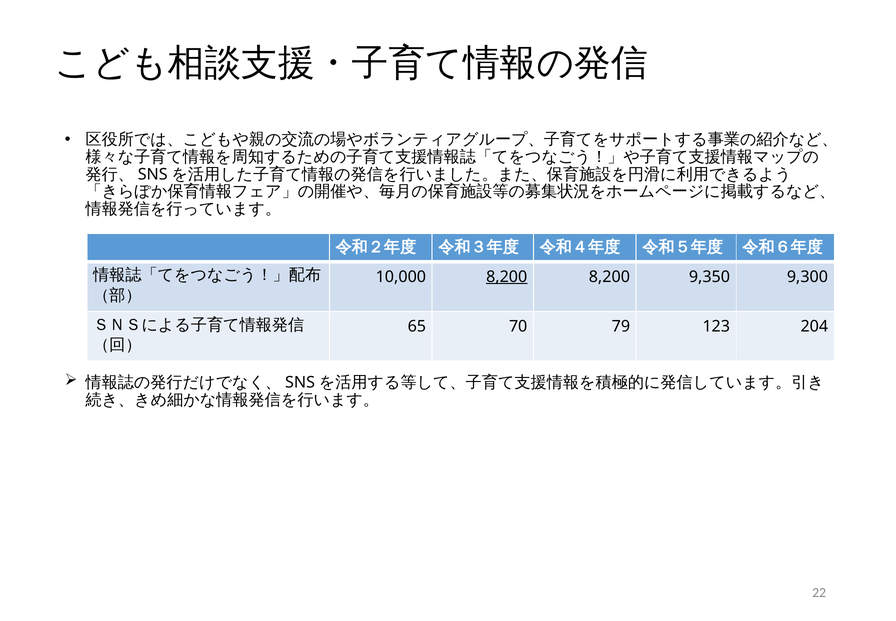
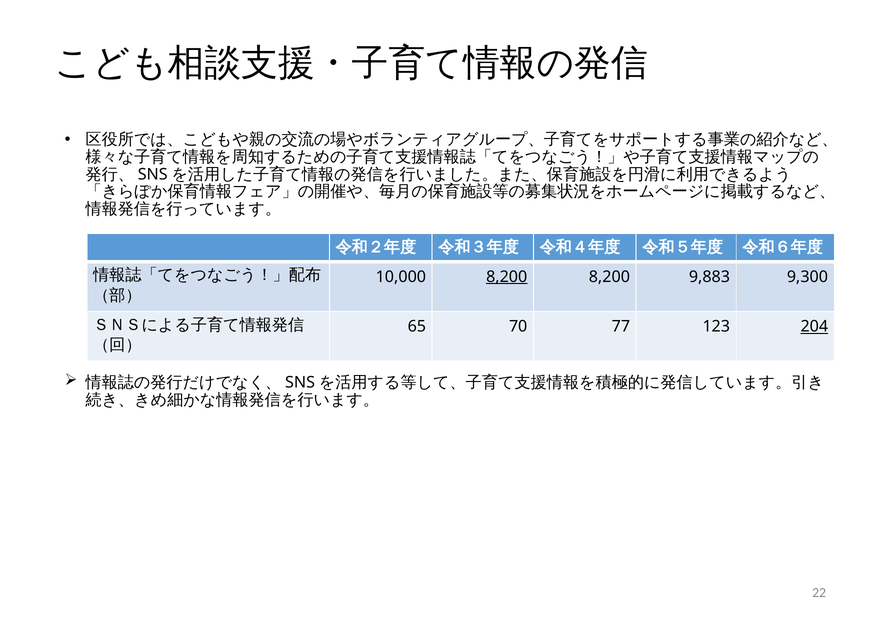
9,350: 9,350 -> 9,883 (709, 276)
79: 79 -> 77 (621, 326)
204 underline: none -> present (814, 326)
